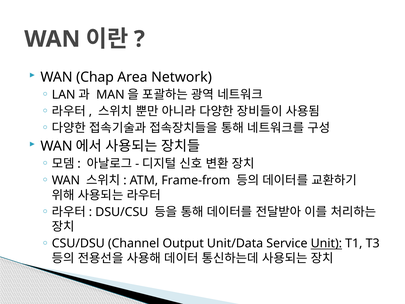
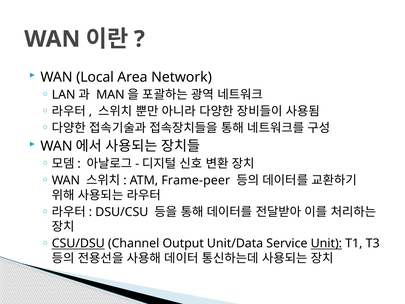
Chap: Chap -> Local (95, 77)
Frame-from: Frame-from -> Frame-peer (196, 180)
CSU/DSU underline: none -> present (78, 243)
